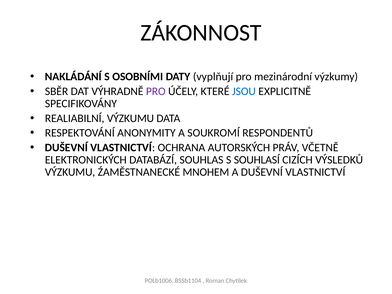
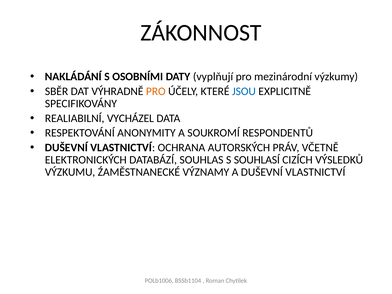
PRO colour: purple -> orange (156, 91)
REALIABILNÍ VÝZKUMU: VÝZKUMU -> VYCHÁZEL (130, 118)
MNOHEM: MNOHEM -> VÝZNAMY (206, 172)
